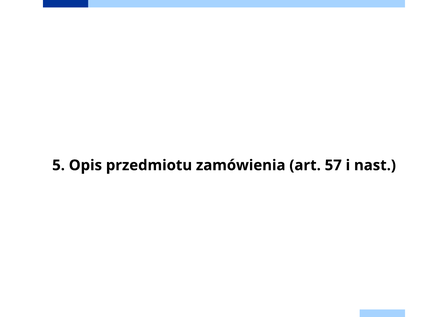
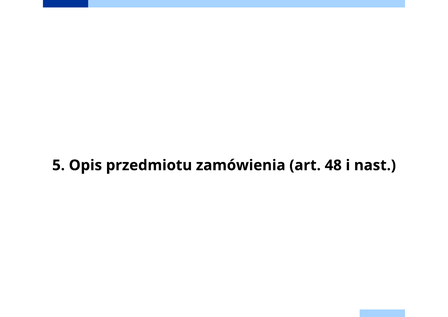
57: 57 -> 48 (333, 165)
